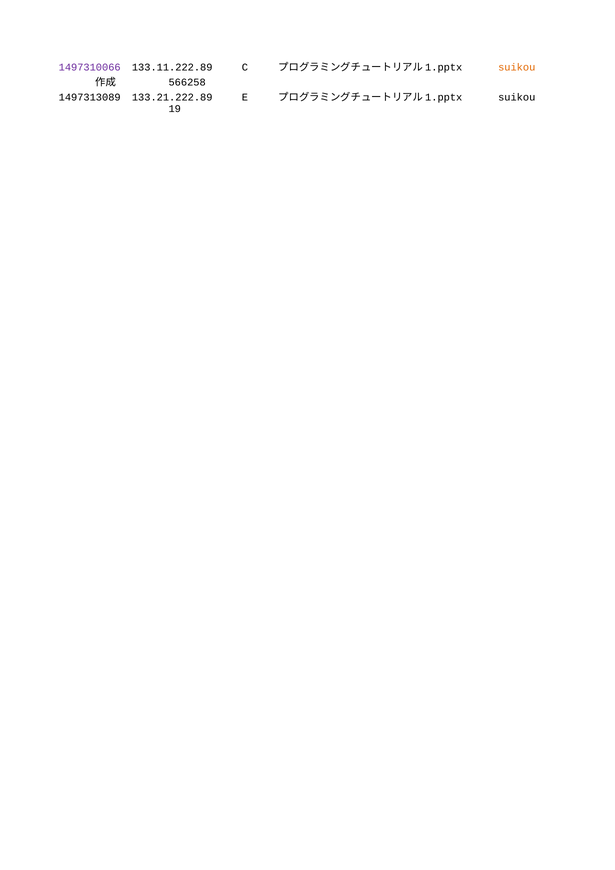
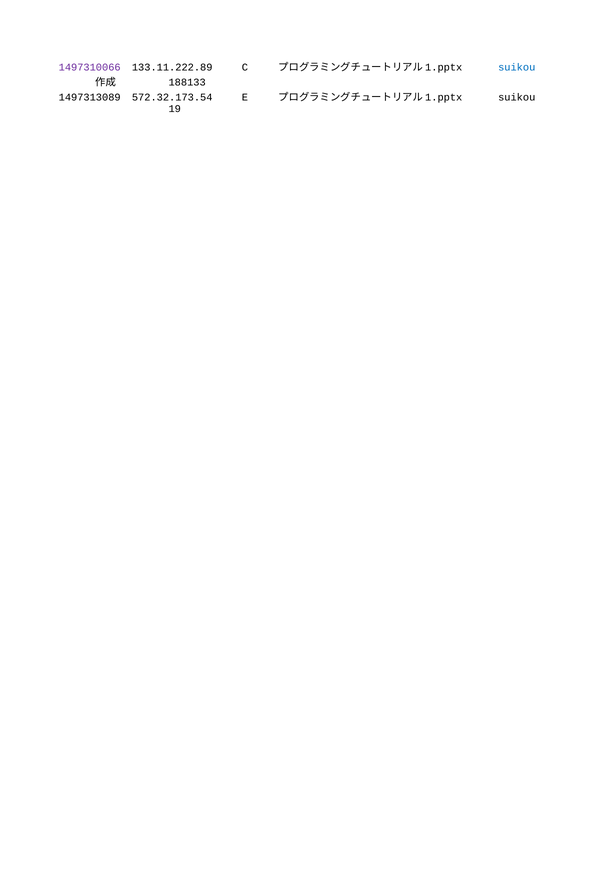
suikou colour: orange -> blue (517, 67)
566258: 566258 -> 188133 (187, 82)
133.21.222.89: 133.21.222.89 -> 572.32.173.54 (172, 97)
